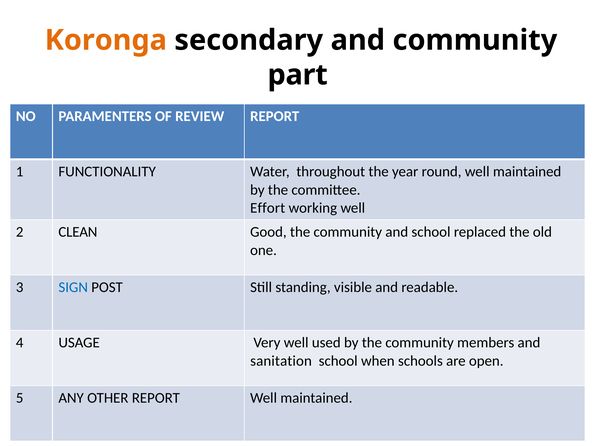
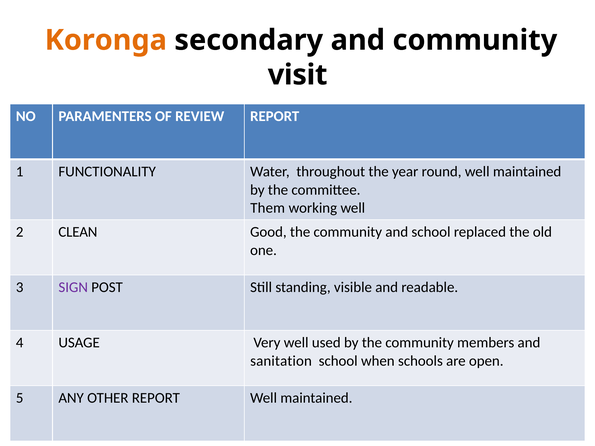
part: part -> visit (298, 75)
Effort: Effort -> Them (268, 208)
SIGN colour: blue -> purple (73, 288)
